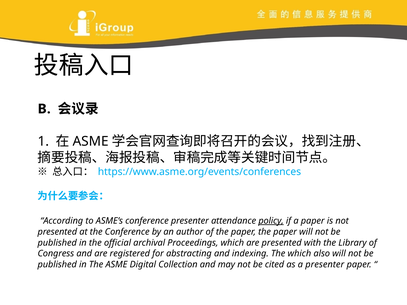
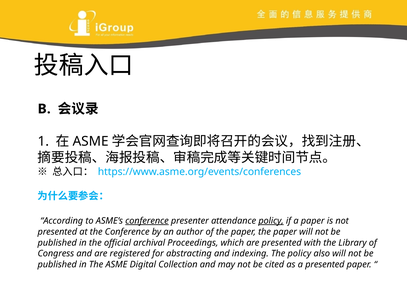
conference underline: none -> present (147, 221)
The which: which -> policy (299, 254)
a presenter: presenter -> presented (325, 265)
